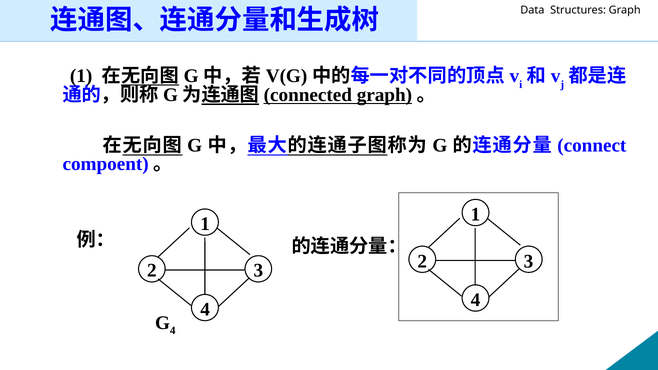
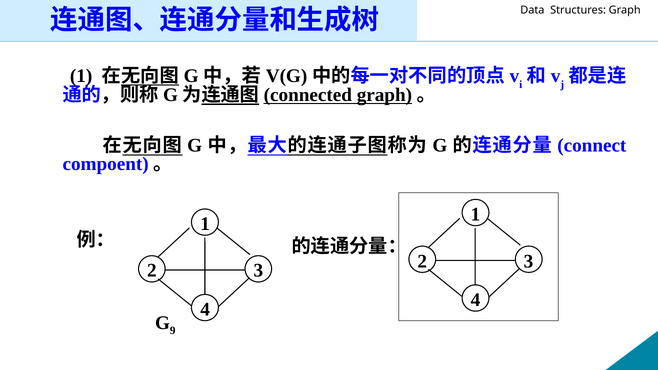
4: 4 -> 9 (173, 331)
